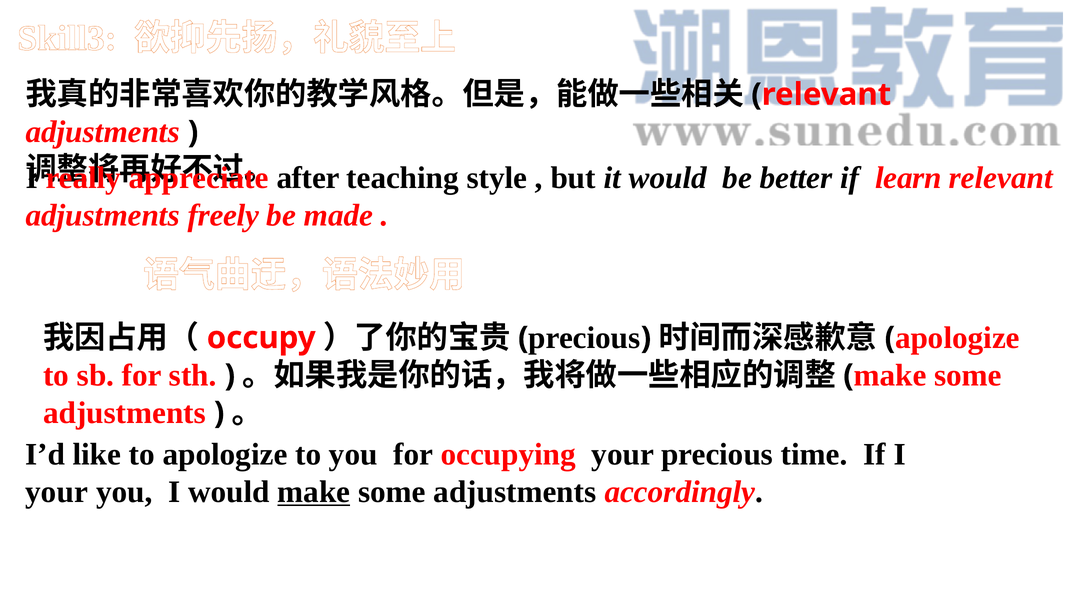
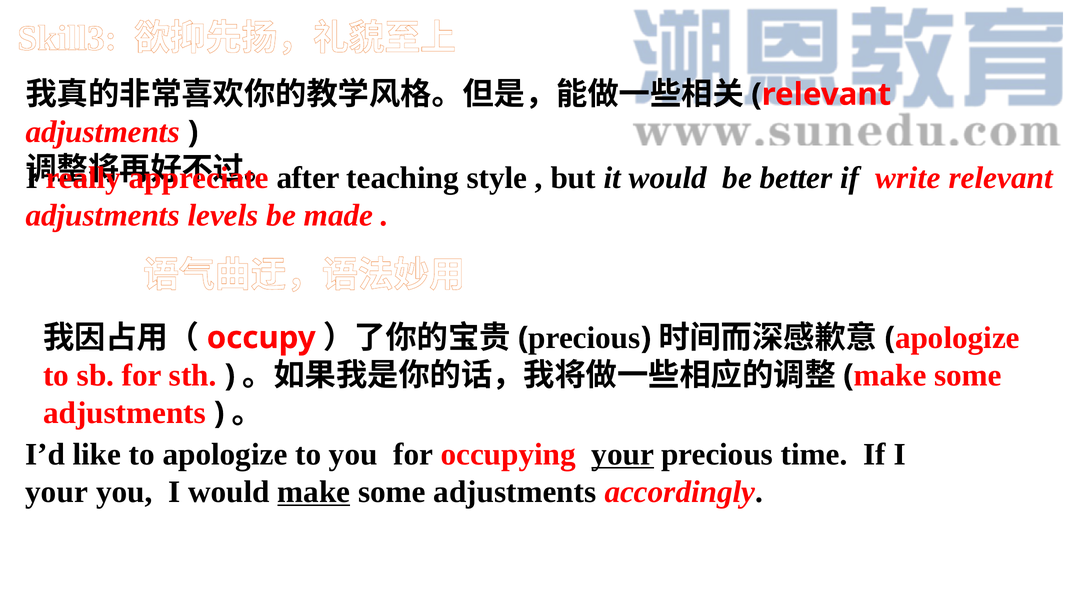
learn: learn -> write (908, 178)
freely: freely -> levels (223, 215)
your underline: none -> present (623, 454)
